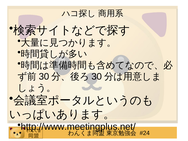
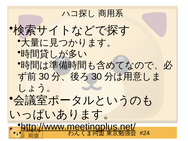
http://www.meetingplus.net/ underline: none -> present (78, 127)
